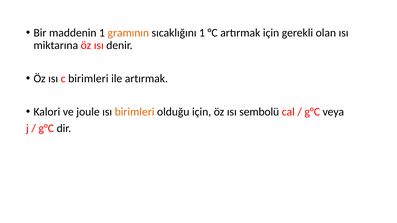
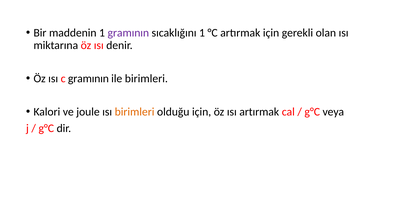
gramının colour: orange -> purple (128, 33)
c birimleri: birimleri -> gramının (88, 79)
ile artırmak: artırmak -> birimleri (146, 79)
ısı sembolü: sembolü -> artırmak (259, 112)
